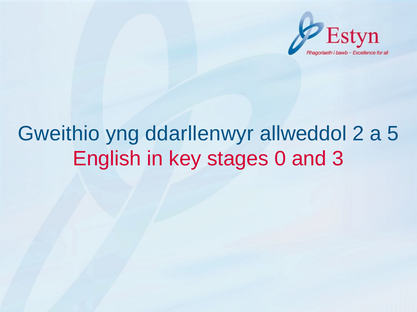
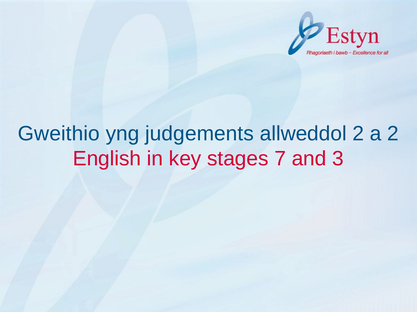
ddarllenwyr: ddarllenwyr -> judgements (200, 134)
a 5: 5 -> 2 (393, 134)
0: 0 -> 7 (280, 159)
